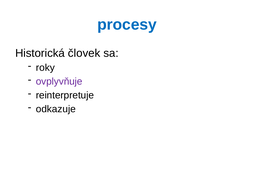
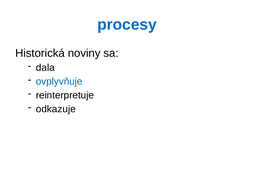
človek: človek -> noviny (84, 53)
roky: roky -> dala (45, 68)
ovplyvňuje colour: purple -> blue (59, 82)
